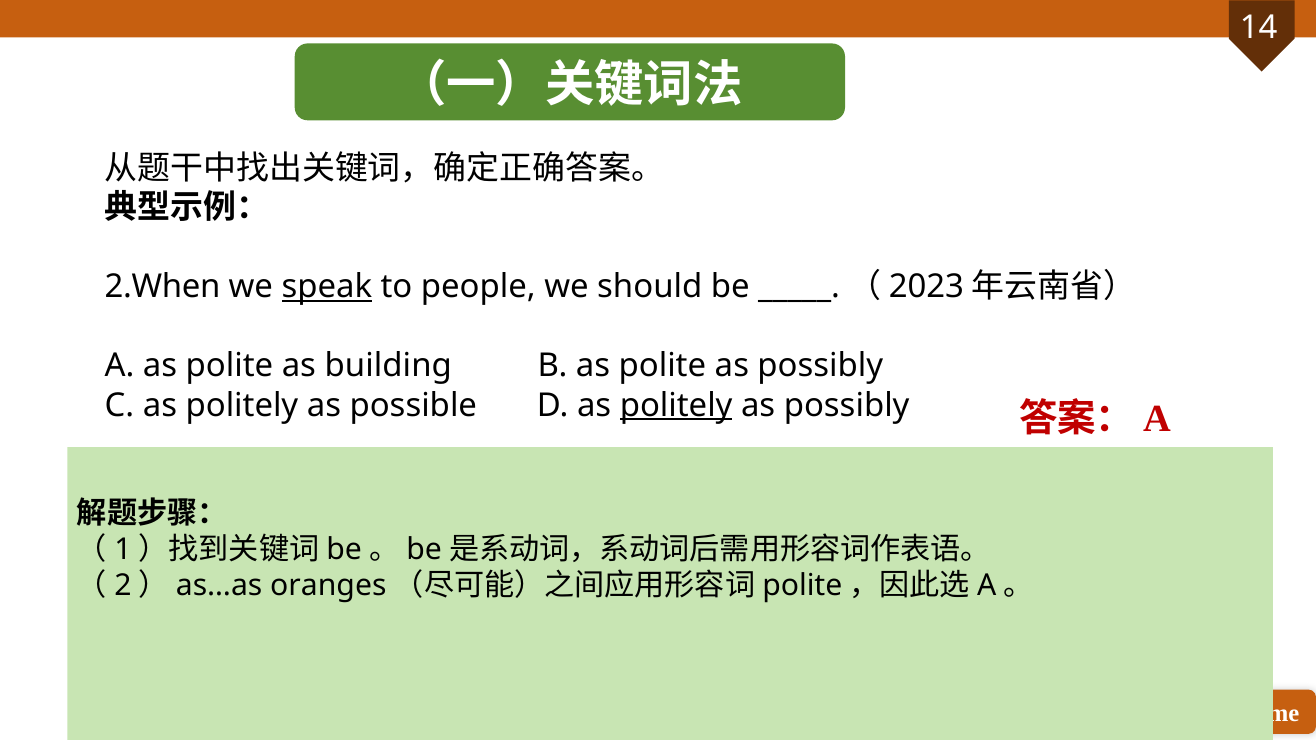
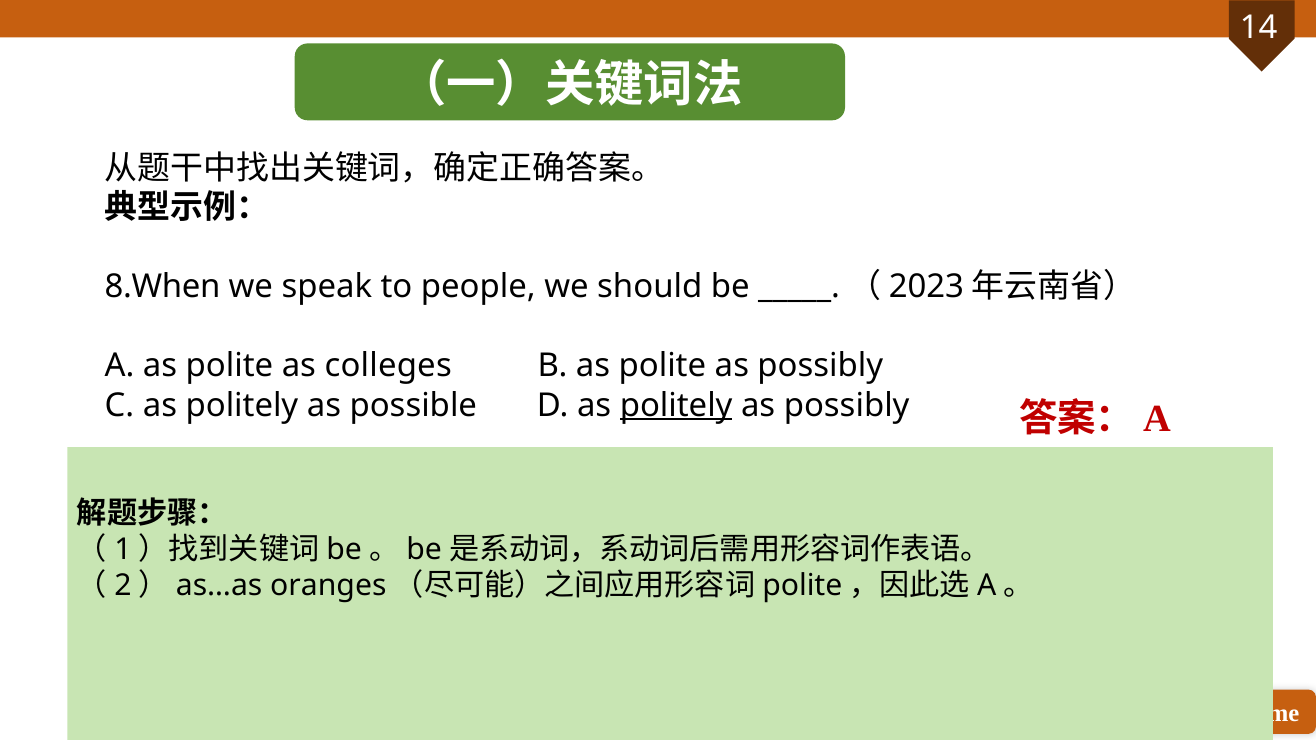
2.When: 2.When -> 8.When (163, 287)
speak underline: present -> none (327, 287)
building: building -> colleges (388, 366)
